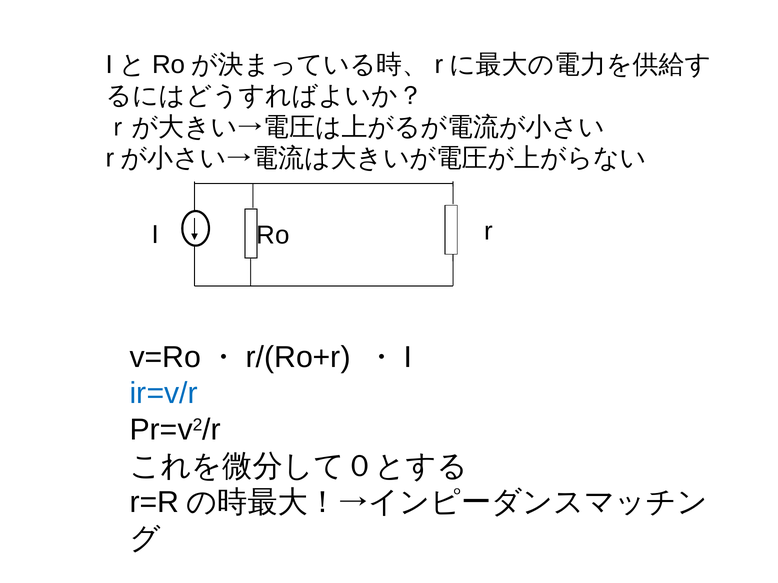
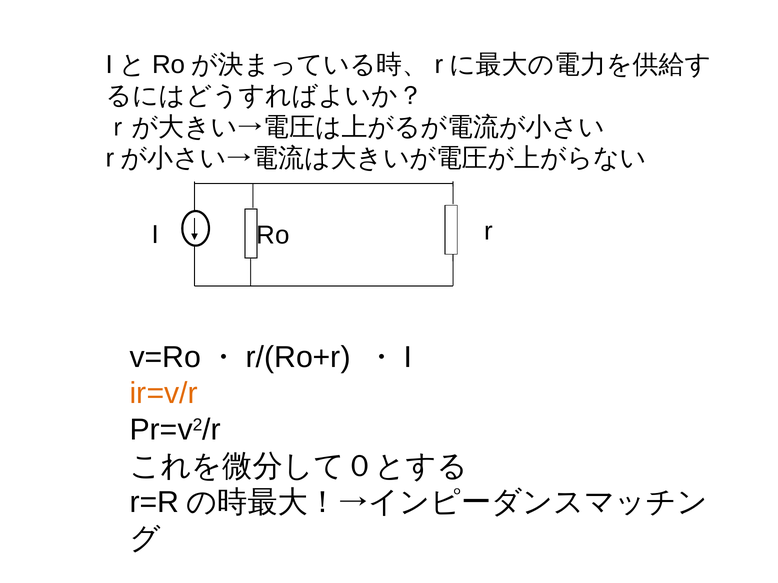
ir=v/r colour: blue -> orange (164, 394)
